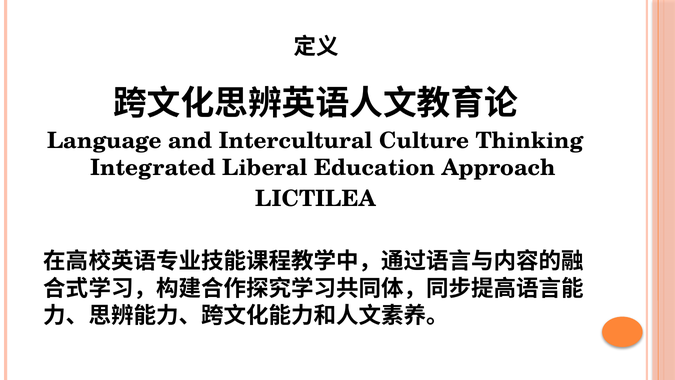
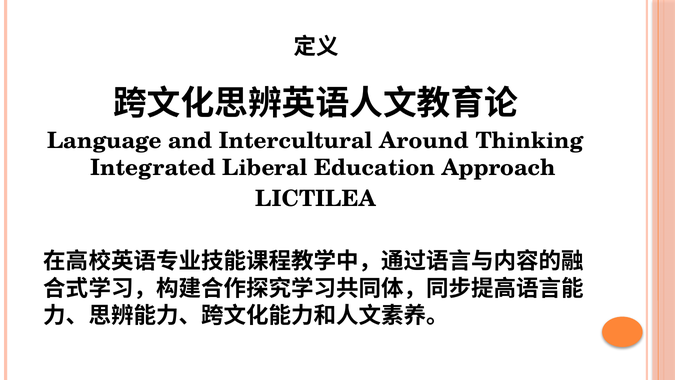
Culture: Culture -> Around (424, 141)
